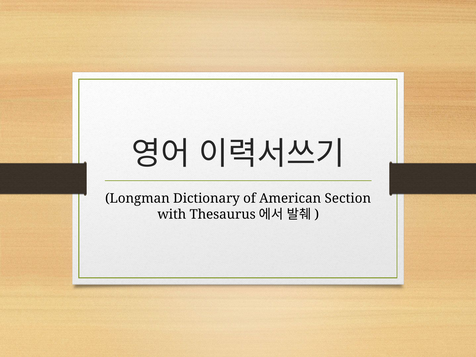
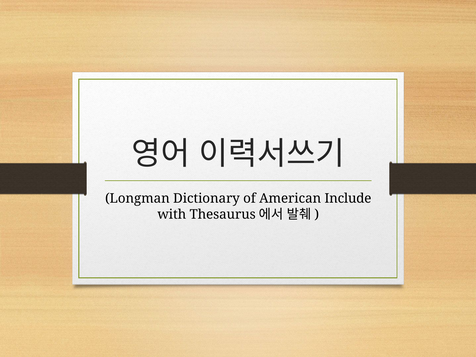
Section: Section -> Include (348, 199)
